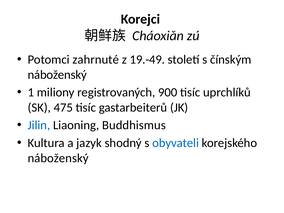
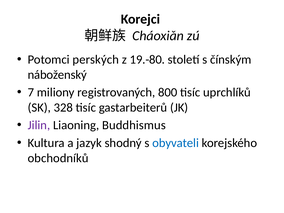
zahrnuté: zahrnuté -> perských (96, 60)
19.-49: 19.-49 -> 19.-80 (147, 60)
1: 1 -> 7 (31, 92)
900: 900 -> 800 (168, 92)
475: 475 -> 328 (63, 108)
Jilin colour: blue -> purple (39, 125)
náboženský: náboženský -> obchodníků (58, 158)
